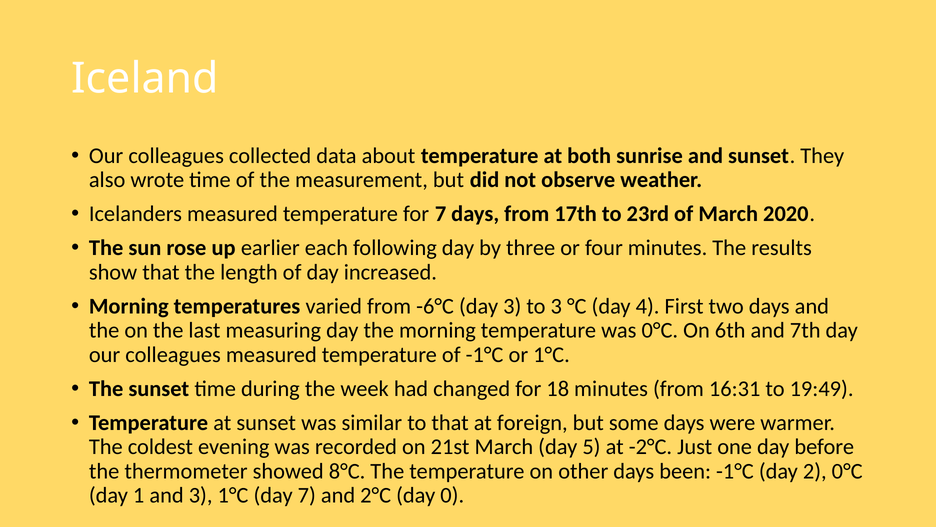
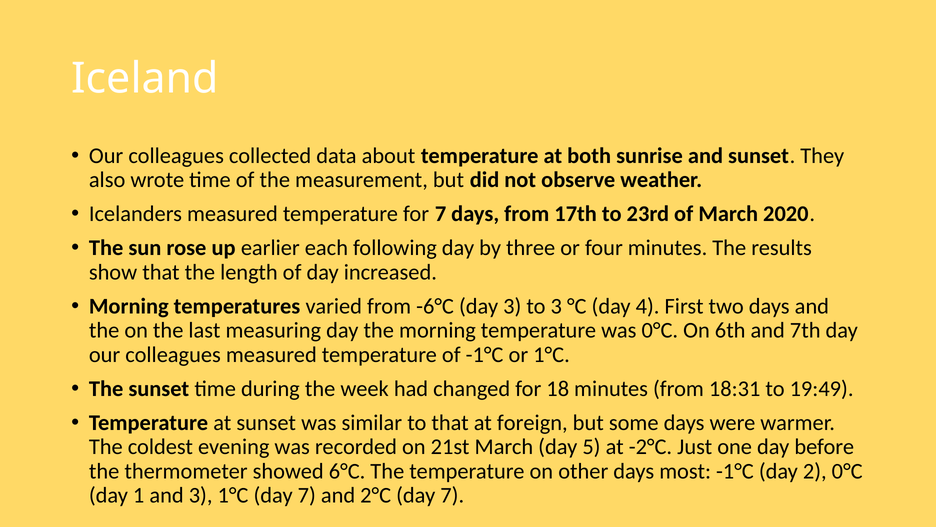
16:31: 16:31 -> 18:31 (735, 388)
8°C: 8°C -> 6°C (347, 471)
been: been -> most (685, 471)
2°C day 0: 0 -> 7 (452, 495)
